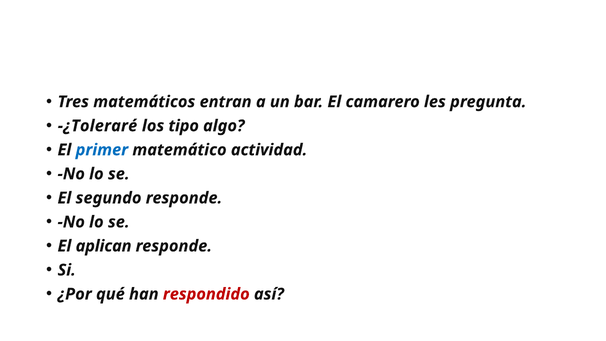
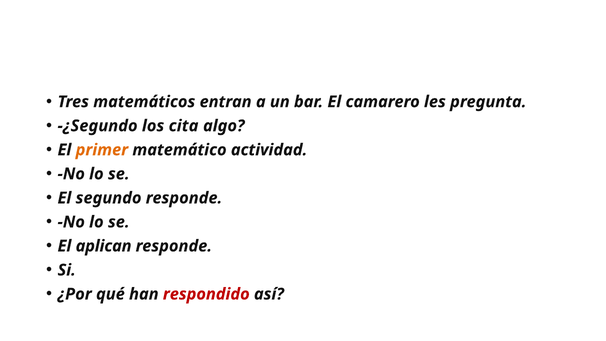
-¿Toleraré: -¿Toleraré -> -¿Segundo (98, 126)
tipo: tipo -> cita (184, 126)
primer colour: blue -> orange (102, 150)
